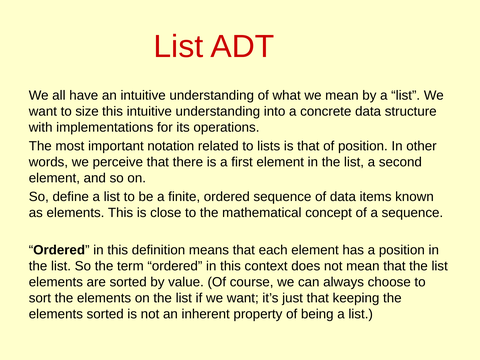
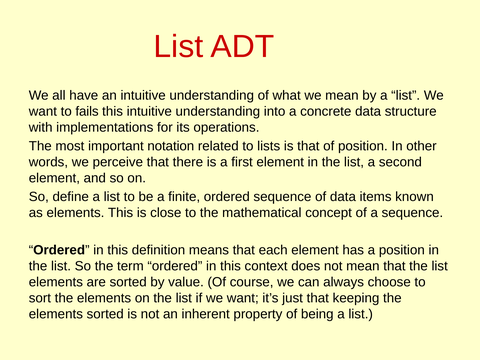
size: size -> fails (87, 111)
